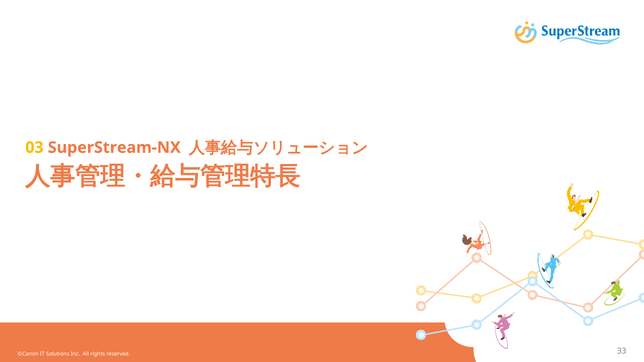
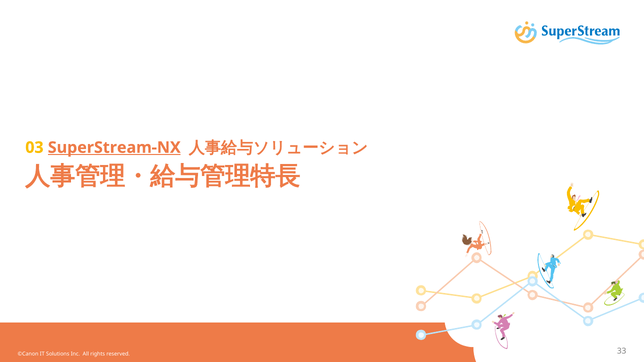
SuperStream-NX underline: none -> present (114, 148)
